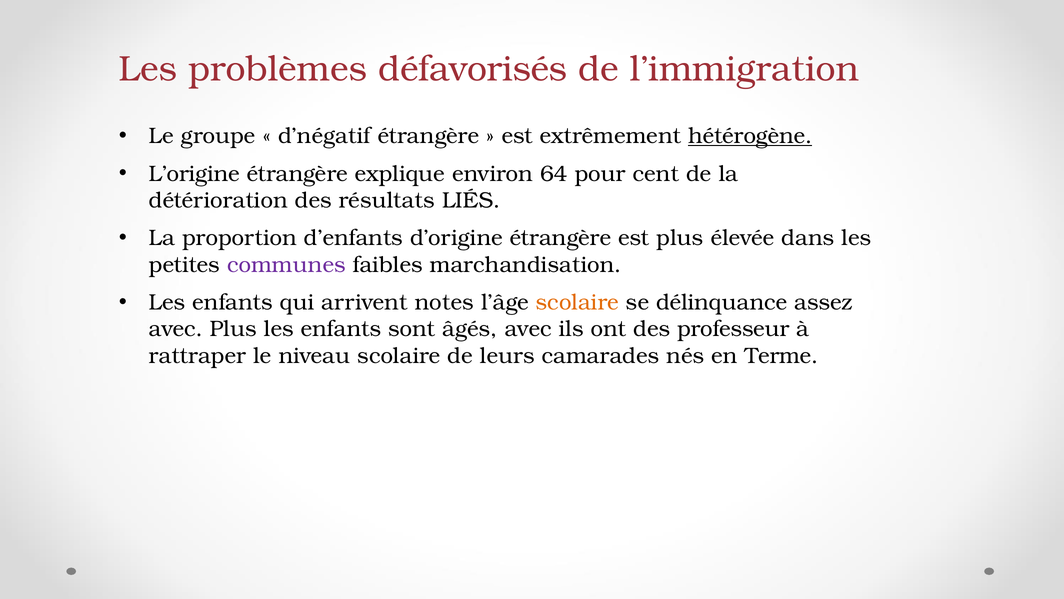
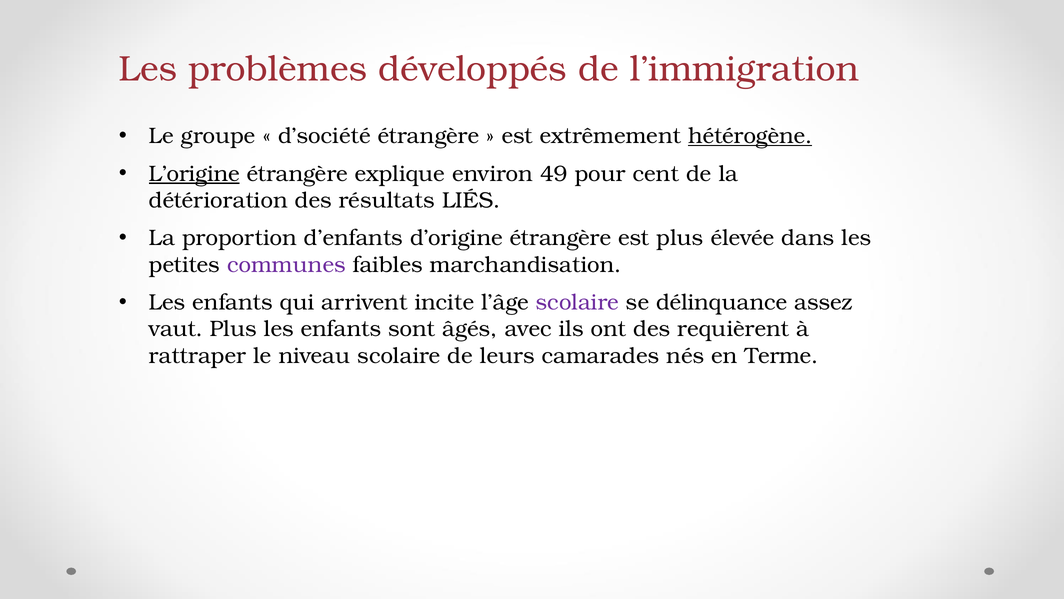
défavorisés: défavorisés -> développés (473, 69)
d’négatif: d’négatif -> d’société (324, 136)
L’origine underline: none -> present (194, 174)
64: 64 -> 49 (554, 174)
notes: notes -> incite (444, 302)
scolaire colour: orange -> purple (577, 302)
avec: avec -> vaut (176, 329)
professeur: professeur -> requièrent (733, 329)
